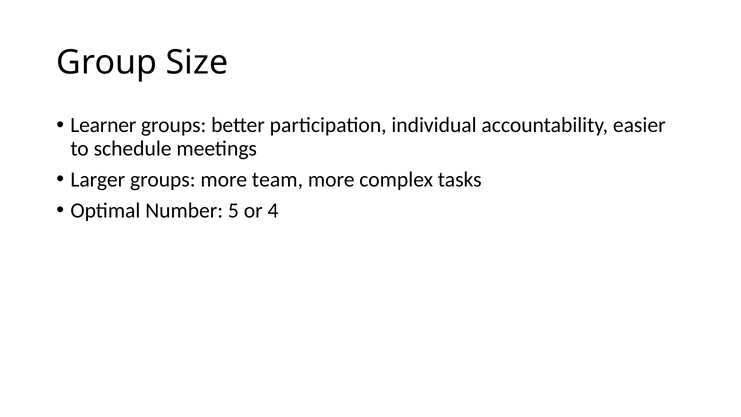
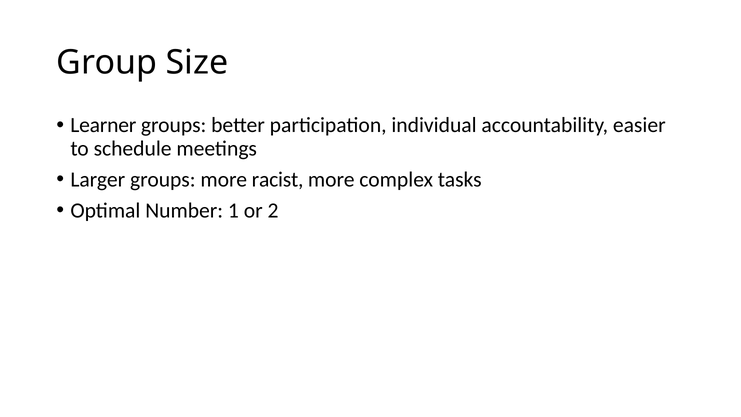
team: team -> racist (278, 180)
5: 5 -> 1 (233, 211)
4: 4 -> 2 (273, 211)
